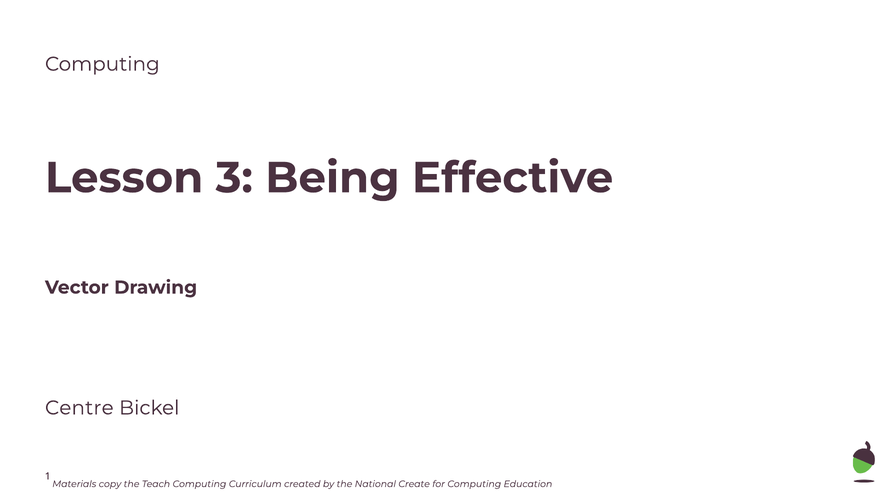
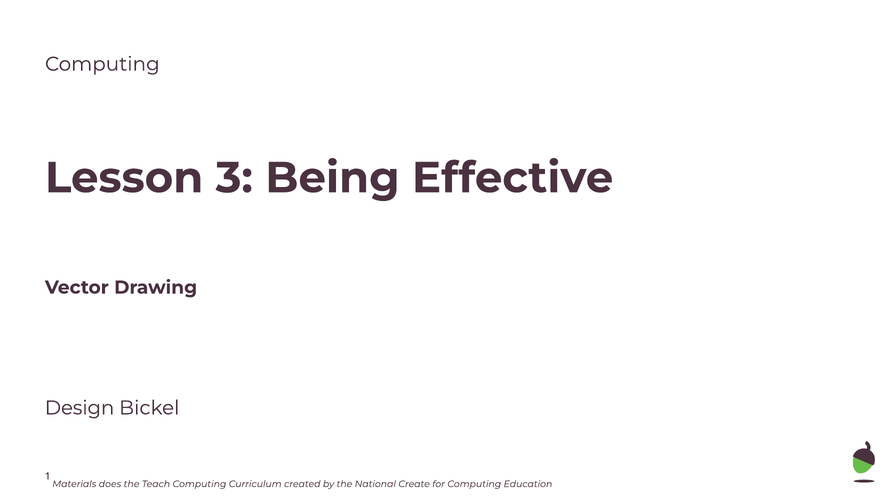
Centre: Centre -> Design (80, 408)
copy: copy -> does (110, 484)
